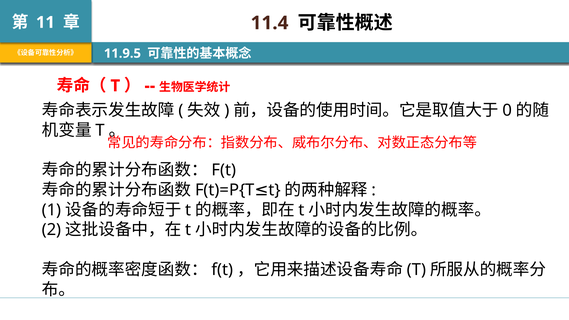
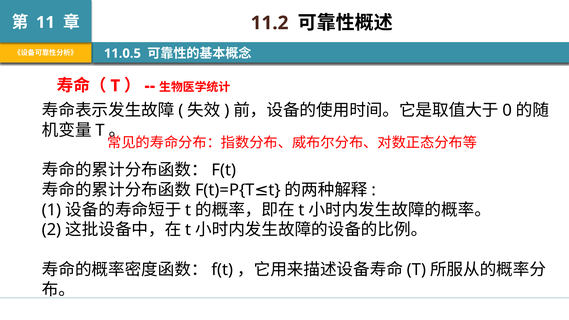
11.4: 11.4 -> 11.2 (270, 23)
11.9.5: 11.9.5 -> 11.0.5 (122, 53)
